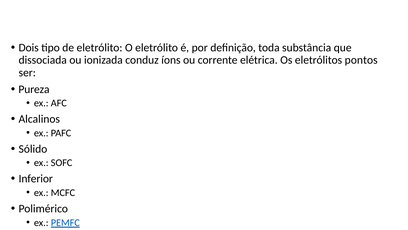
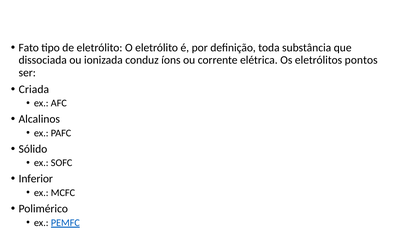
Dois: Dois -> Fato (29, 48)
Pureza: Pureza -> Criada (34, 89)
